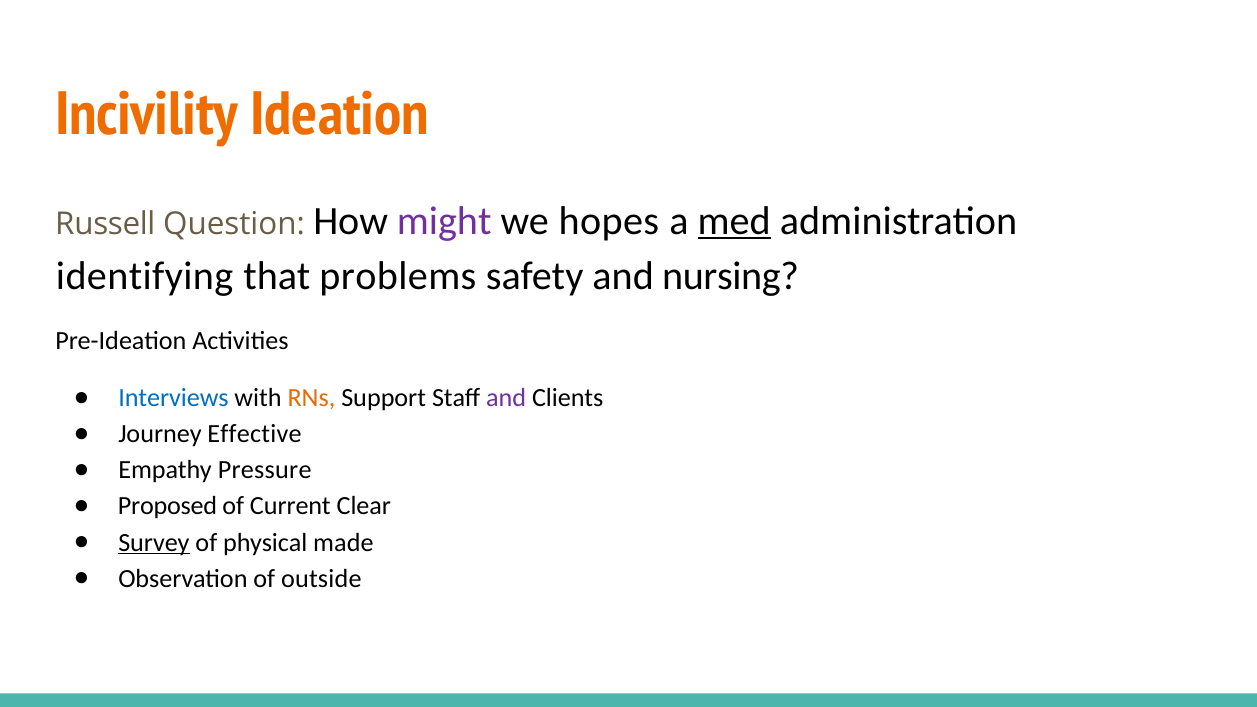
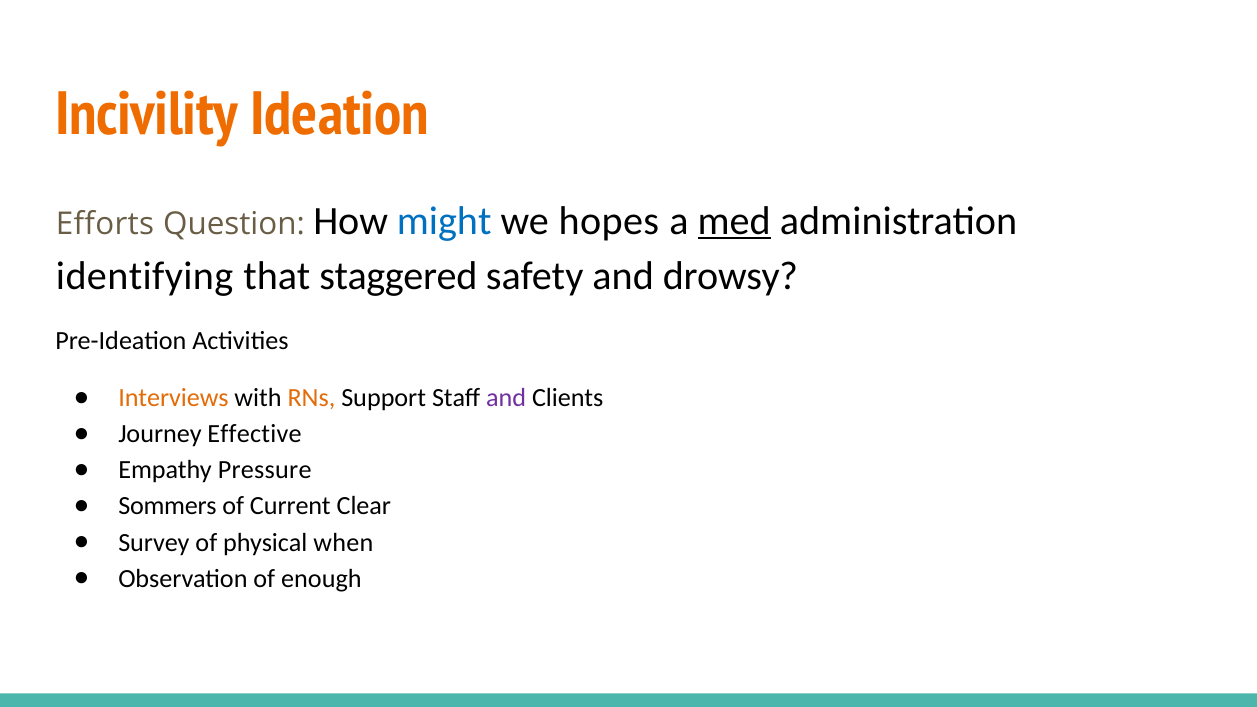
Russell: Russell -> Efforts (105, 224)
might colour: purple -> blue (444, 221)
problems: problems -> staggered (398, 276)
nursing: nursing -> drowsy (730, 276)
Interviews colour: blue -> orange (173, 398)
Proposed: Proposed -> Sommers (167, 506)
Survey underline: present -> none (154, 542)
made: made -> when (343, 542)
outside: outside -> enough (321, 579)
